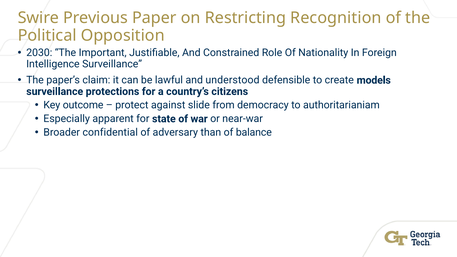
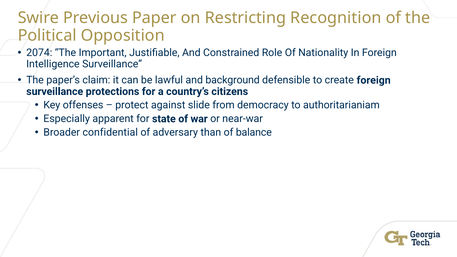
2030: 2030 -> 2074 (39, 53)
understood: understood -> background (233, 80)
create models: models -> foreign (374, 80)
outcome: outcome -> offenses (83, 105)
